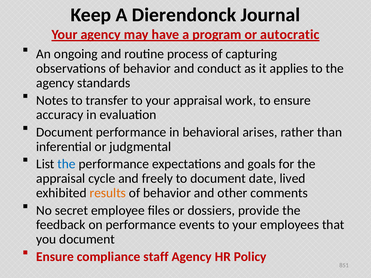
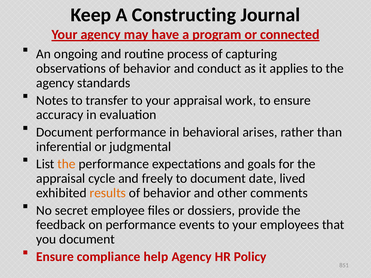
Dierendonck: Dierendonck -> Constructing (184, 15)
autocratic: autocratic -> connected (290, 35)
the colour: blue -> orange (67, 164)
staff: staff -> help (156, 257)
